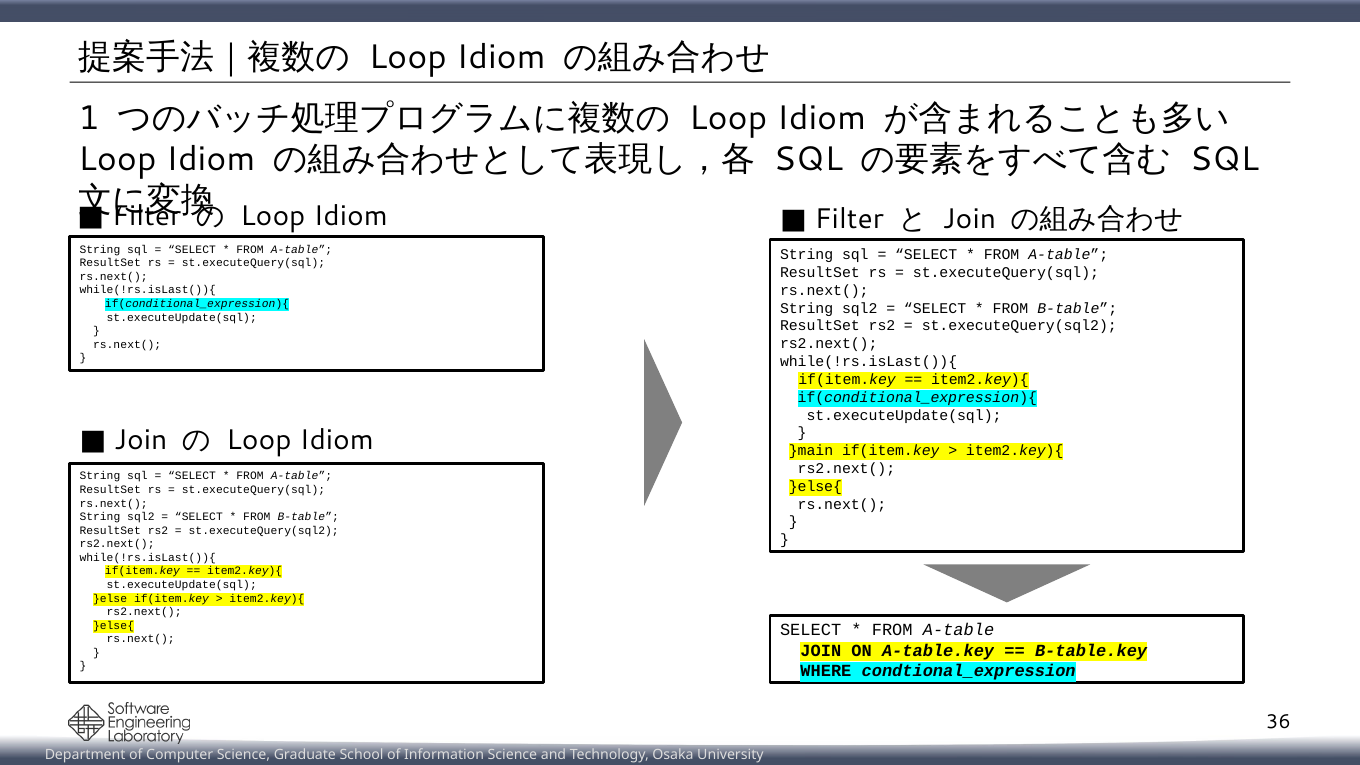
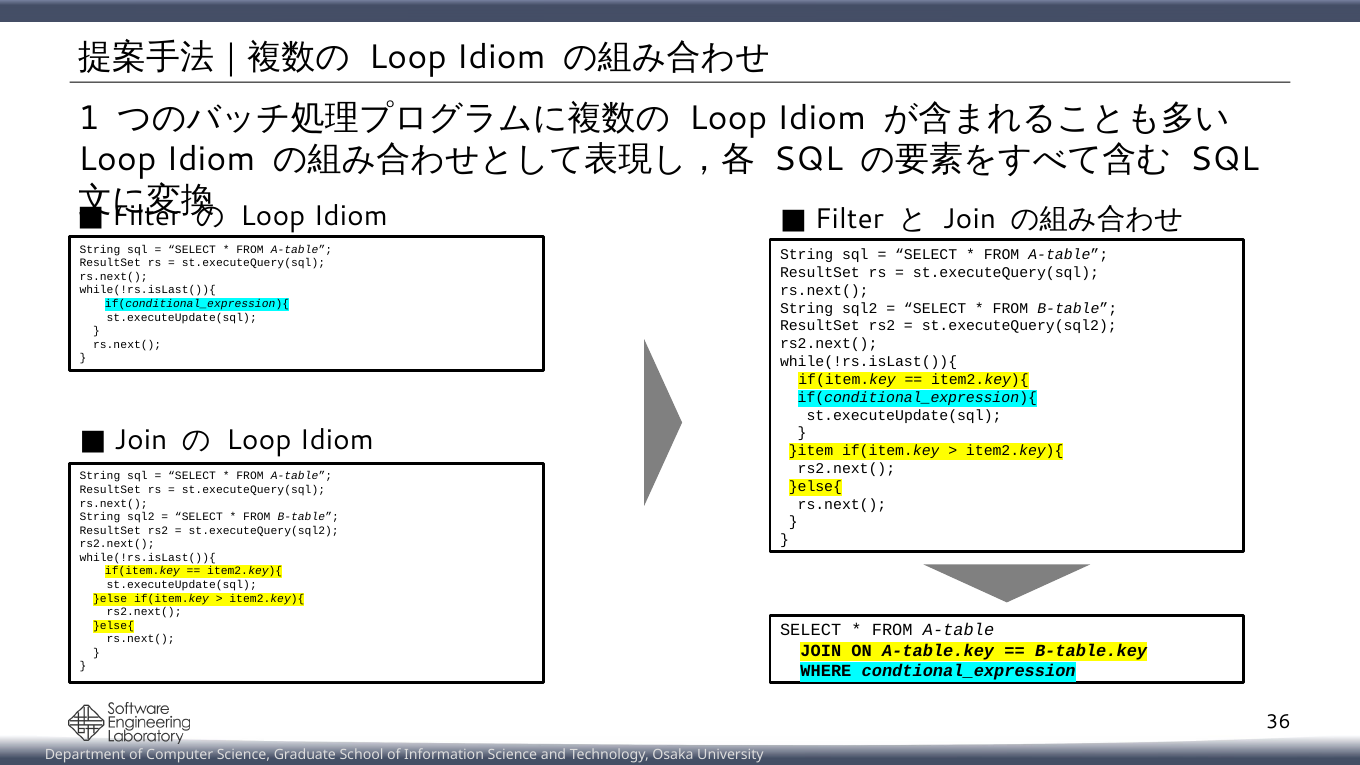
}main: }main -> }item (811, 451)
